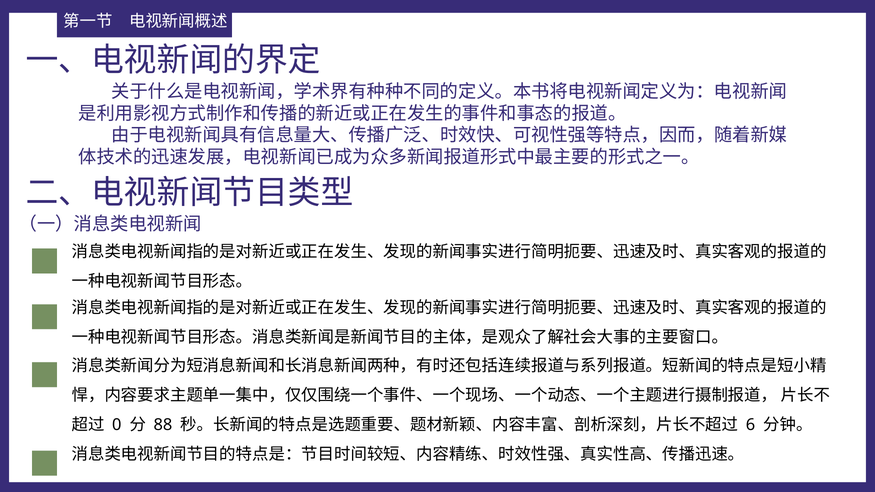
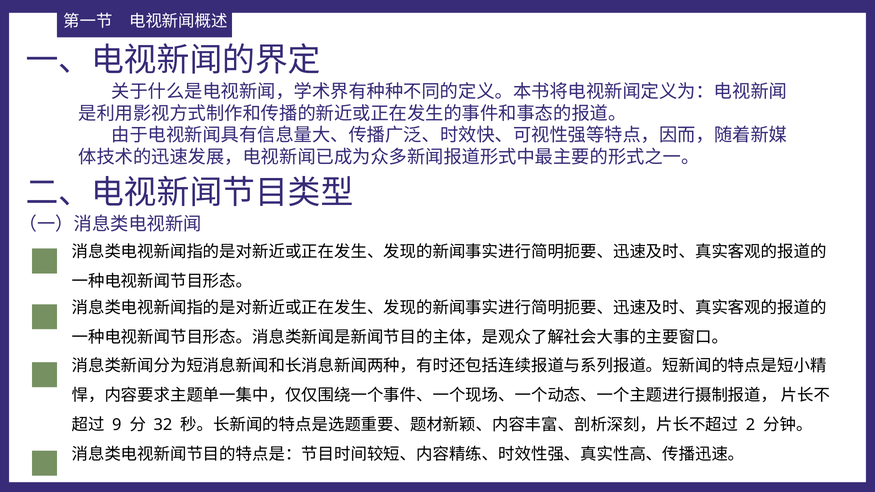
0: 0 -> 9 (117, 425)
88: 88 -> 32 (163, 425)
6: 6 -> 2 (750, 425)
